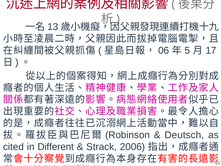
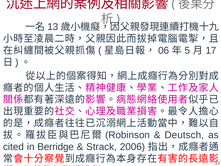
Different: Different -> Berridge (56, 147)
